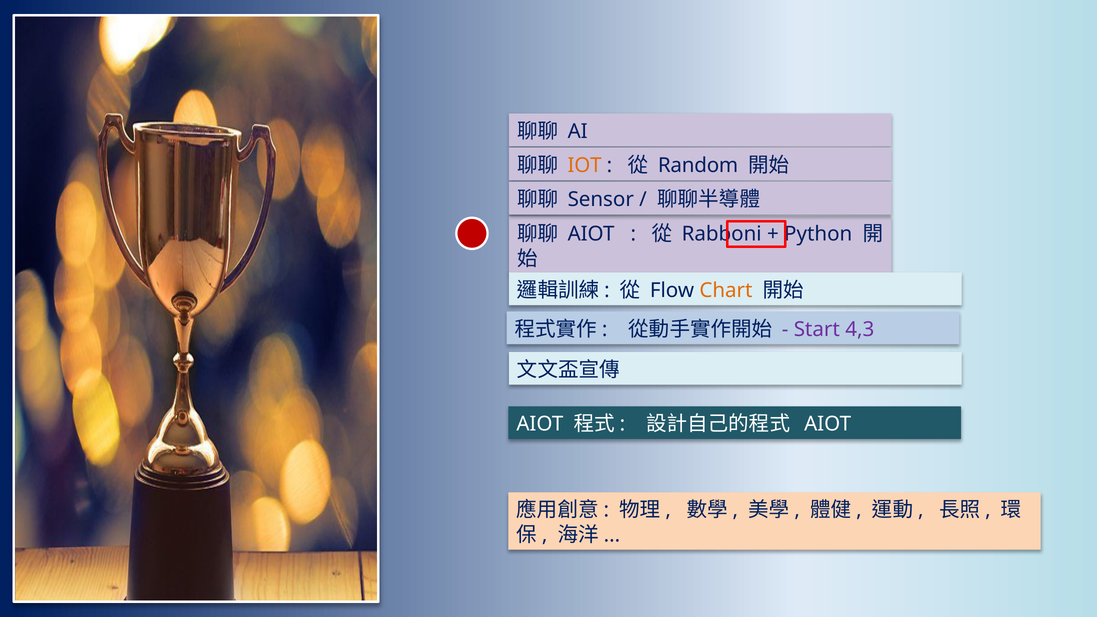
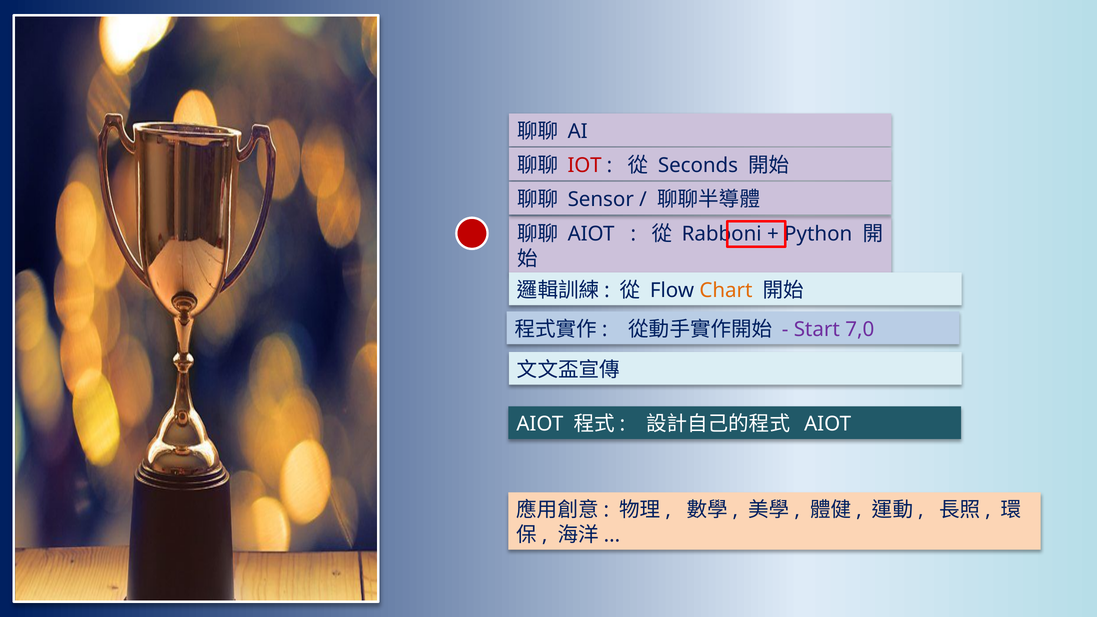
IOT colour: orange -> red (585, 165)
Random: Random -> Seconds (698, 165)
4,3: 4,3 -> 7,0 (860, 329)
